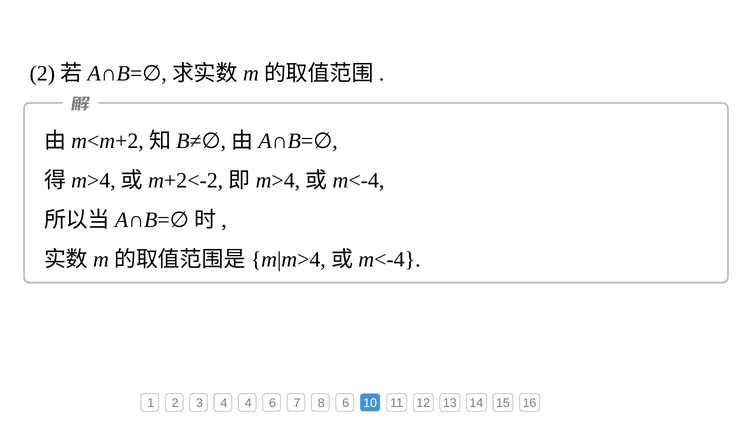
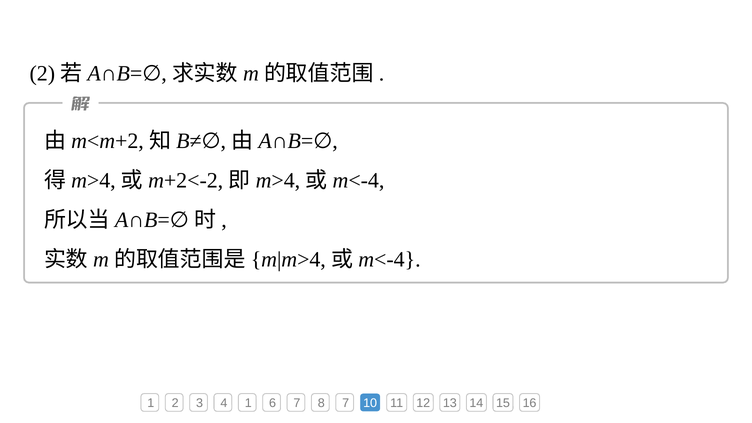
4 4: 4 -> 1 (248, 403)
8 6: 6 -> 7 (346, 403)
